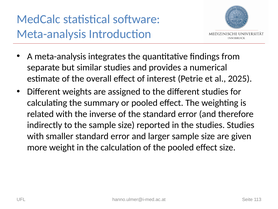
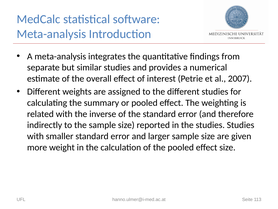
2025: 2025 -> 2007 (240, 78)
